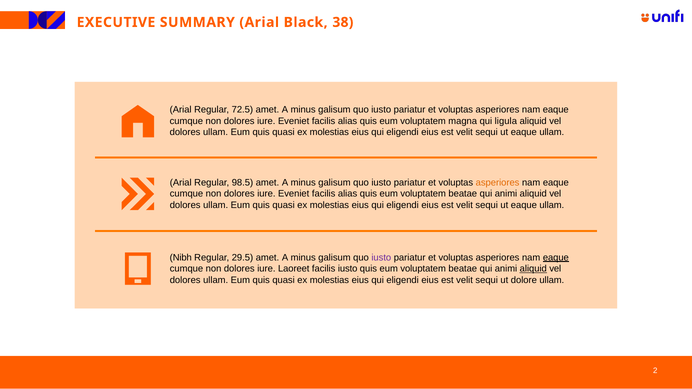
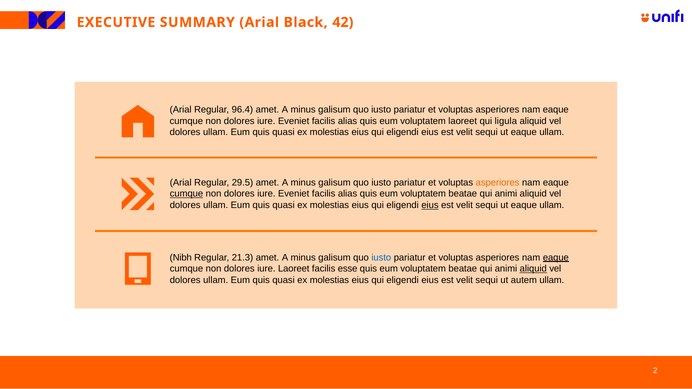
38: 38 -> 42 (343, 22)
72.5: 72.5 -> 96.4 (242, 110)
voluptatem magna: magna -> laoreet (463, 121)
98.5: 98.5 -> 29.5 (242, 183)
cumque underline: none -> present (186, 194)
eius underline: none -> present (430, 205)
29.5: 29.5 -> 21.3 (242, 258)
iusto colour: purple -> blue (381, 258)
facilis iusto: iusto -> esse (348, 269)
dolore: dolore -> autem (524, 280)
